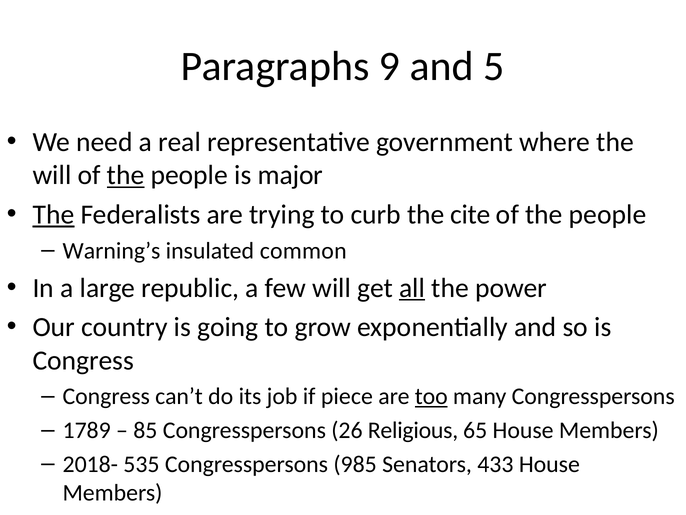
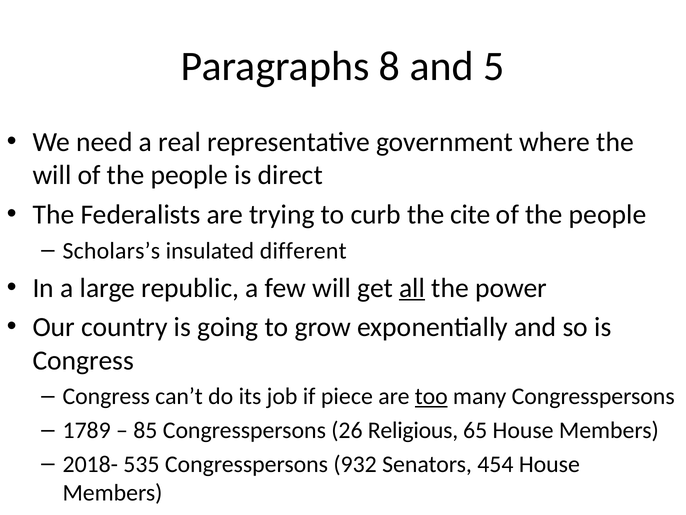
9: 9 -> 8 (389, 66)
the underline: present -> none (126, 175)
major: major -> direct (290, 175)
The underline: present -> none (53, 214)
Warning’s: Warning’s -> Scholars’s (111, 250)
common: common -> different (303, 250)
985: 985 -> 932 (355, 464)
433: 433 -> 454 (495, 464)
